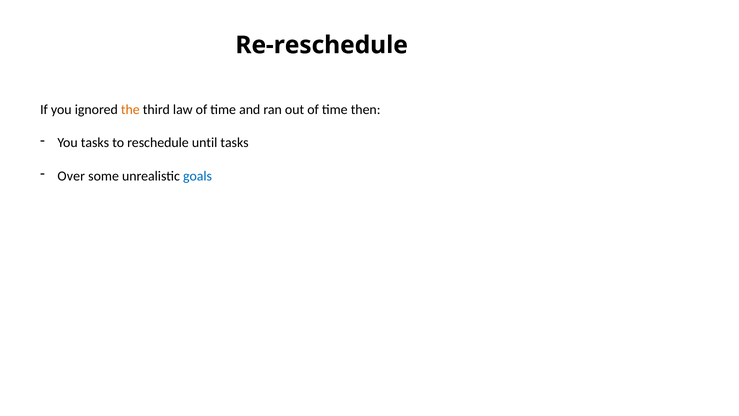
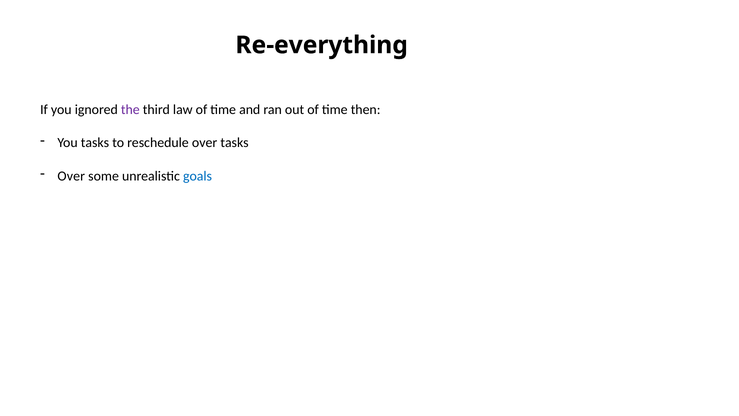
Re-reschedule: Re-reschedule -> Re-everything (322, 45)
the colour: orange -> purple (130, 110)
reschedule until: until -> over (205, 143)
